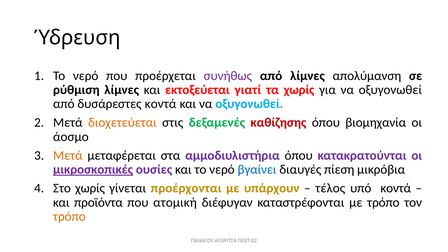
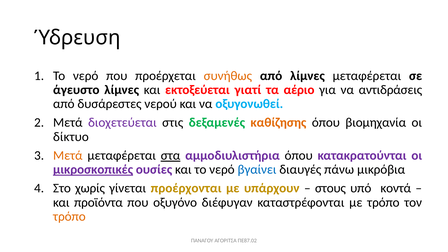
συνήθως colour: purple -> orange (228, 76)
λίμνες απολύμανση: απολύμανση -> μεταφέρεται (367, 76)
ρύθμιση: ρύθμιση -> άγευστο (76, 90)
τα χωρίς: χωρίς -> αέριο (299, 90)
για να οξυγονωθεί: οξυγονωθεί -> αντιδράσεις (390, 90)
δυσάρεστες κοντά: κοντά -> νερού (161, 104)
διοχετεύεται colour: orange -> purple (122, 123)
καθίζησης colour: red -> orange (278, 123)
άοσμο: άοσμο -> δίκτυο (71, 137)
στα underline: none -> present (171, 155)
πίεση: πίεση -> πάνω (339, 170)
τέλος: τέλος -> στους (330, 188)
ατομική: ατομική -> οξυγόνο (175, 202)
